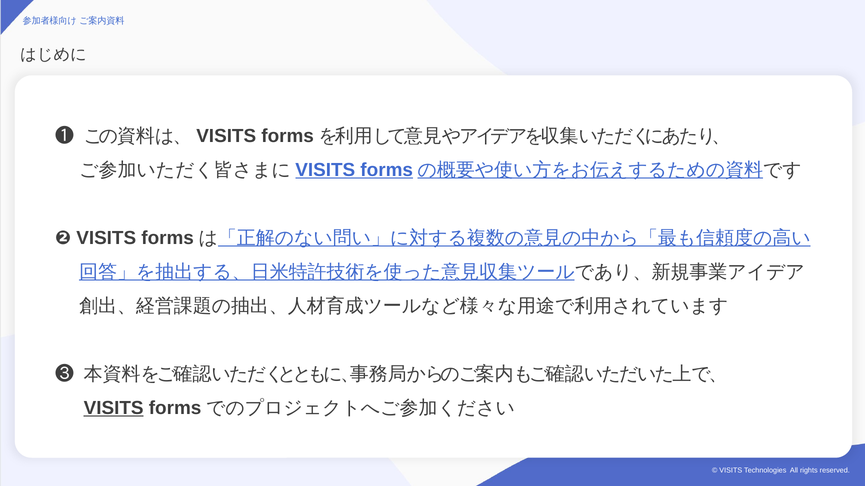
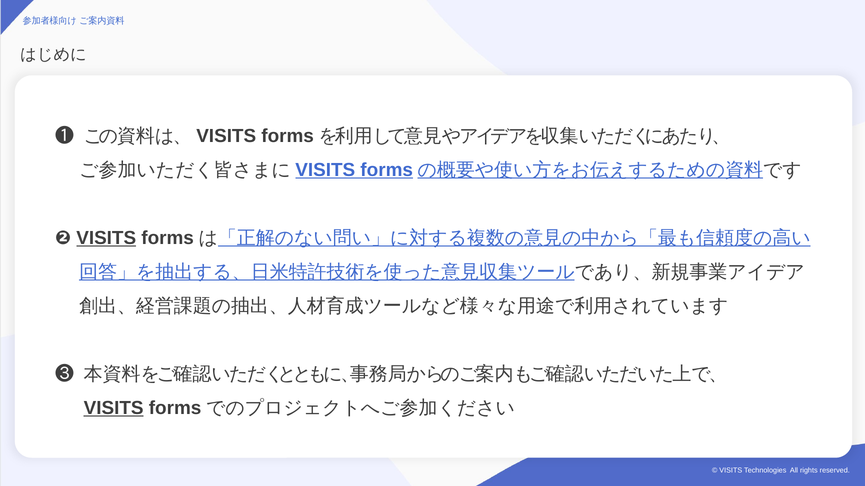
VISITS underline: none -> present (106, 238)
